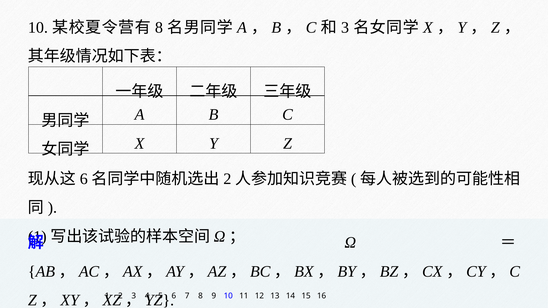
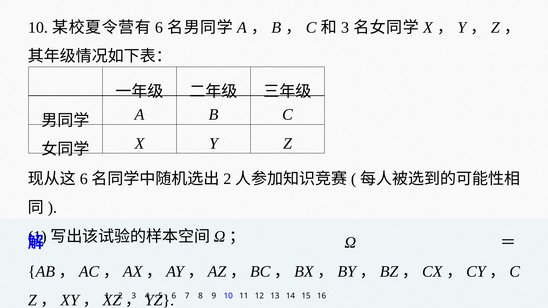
8: 8 -> 6 (159, 28)
